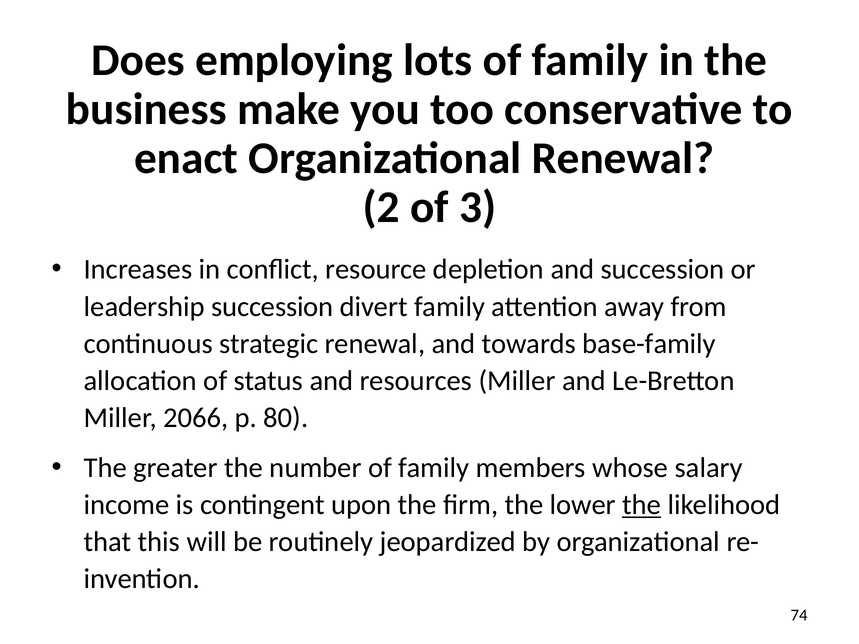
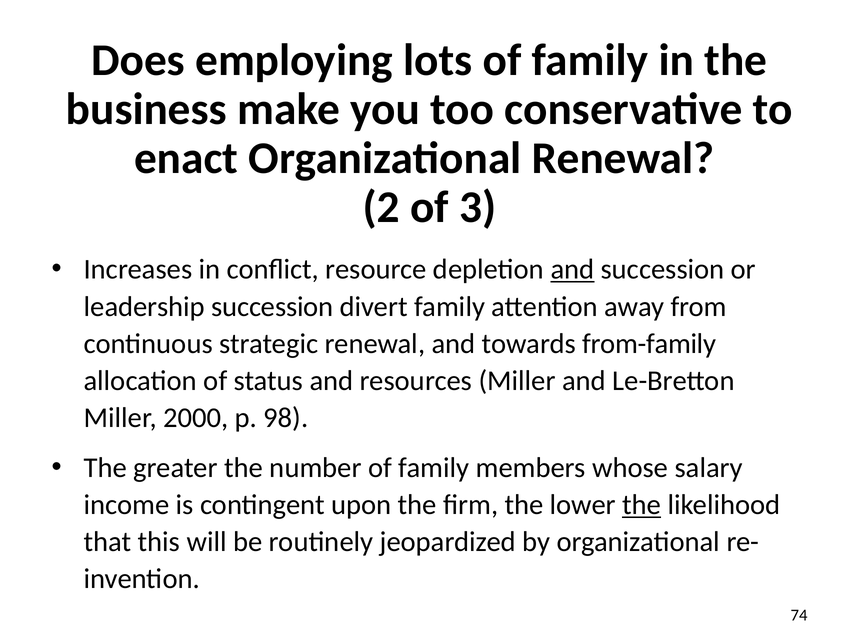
and underline: none -> present (572, 270)
base-family: base-family -> from-family (649, 344)
2066: 2066 -> 2000 (196, 418)
80: 80 -> 98 (286, 418)
